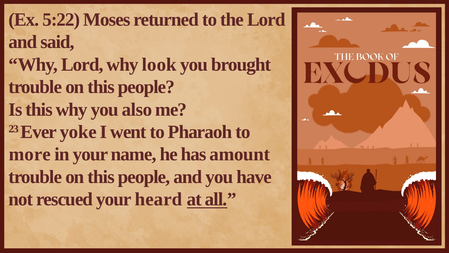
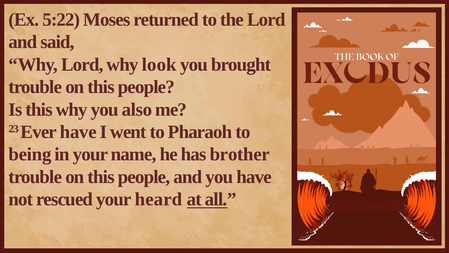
Ever yoke: yoke -> have (78, 132)
more: more -> being (30, 154)
amount: amount -> brother (240, 154)
